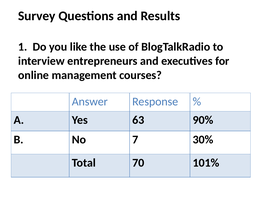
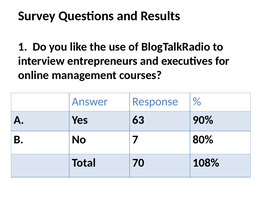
30%: 30% -> 80% (203, 140)
101%: 101% -> 108% (206, 163)
